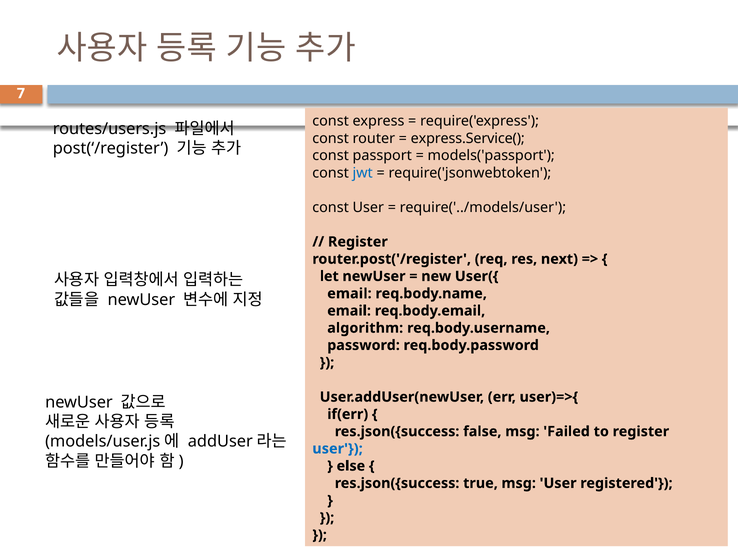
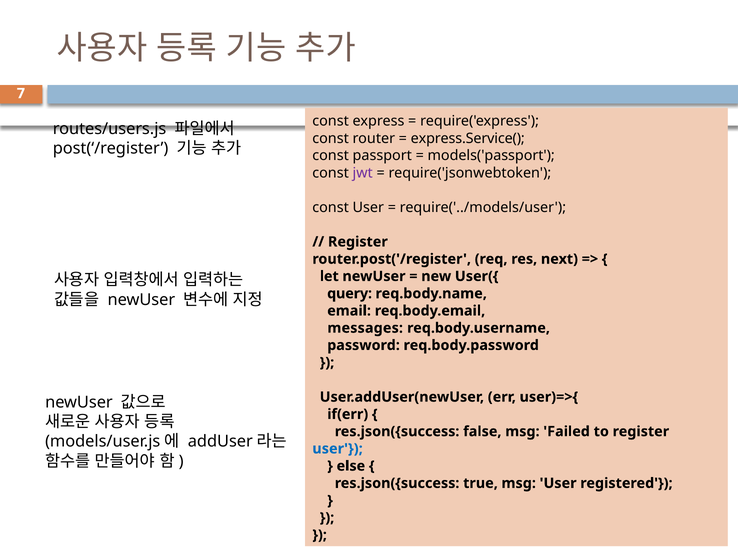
jwt colour: blue -> purple (363, 173)
email: email -> query (350, 293)
algorithm: algorithm -> messages (365, 328)
